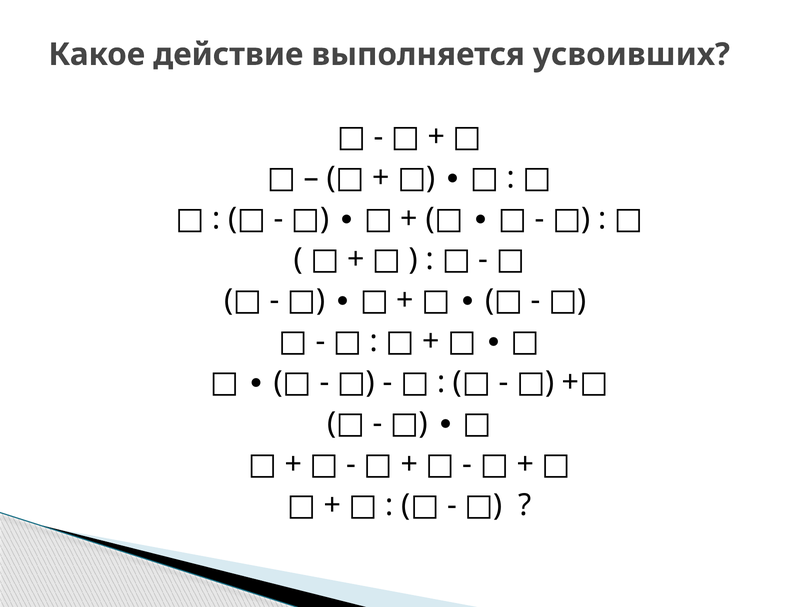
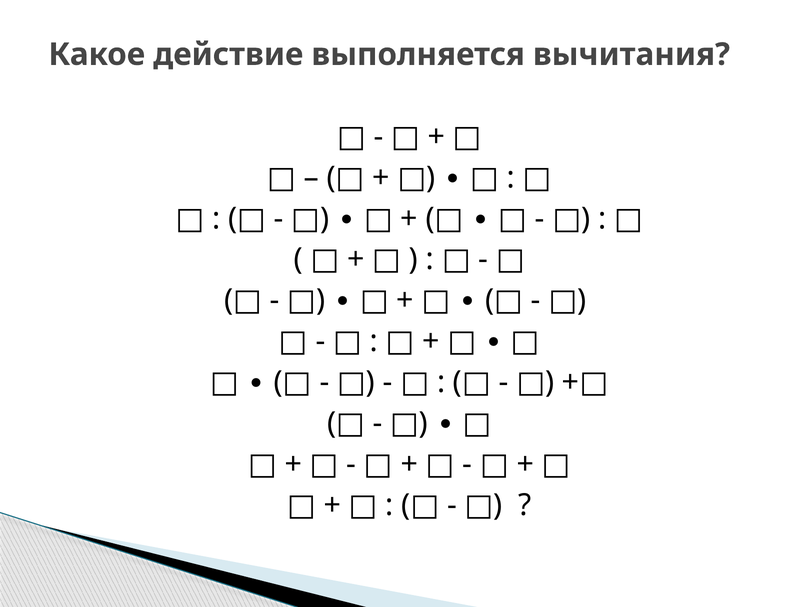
усвоивших: усвоивших -> вычитания (631, 54)
